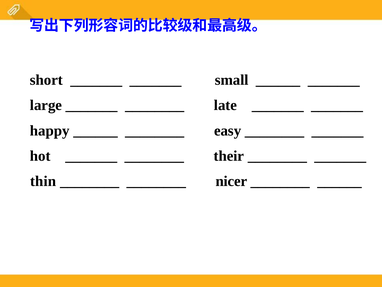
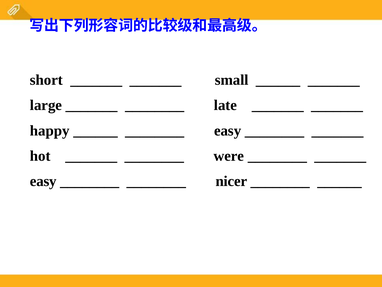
their: their -> were (229, 156)
thin: thin -> easy (43, 181)
